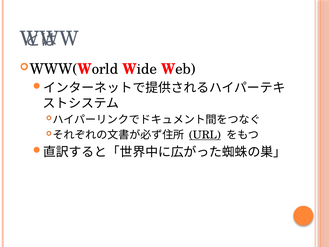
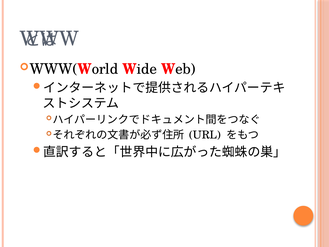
URL underline: present -> none (205, 135)
